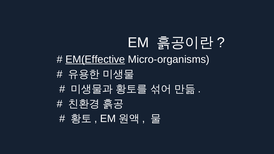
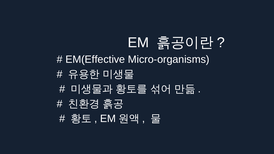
EM(Effective underline: present -> none (95, 59)
